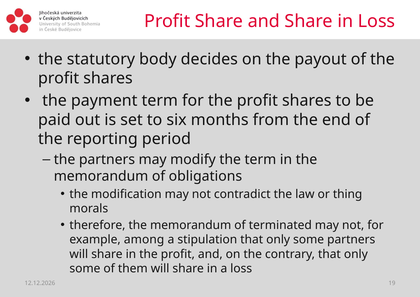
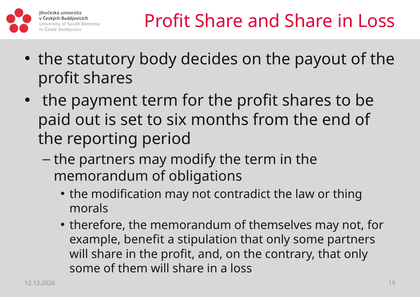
terminated: terminated -> themselves (280, 225)
among: among -> benefit (144, 240)
